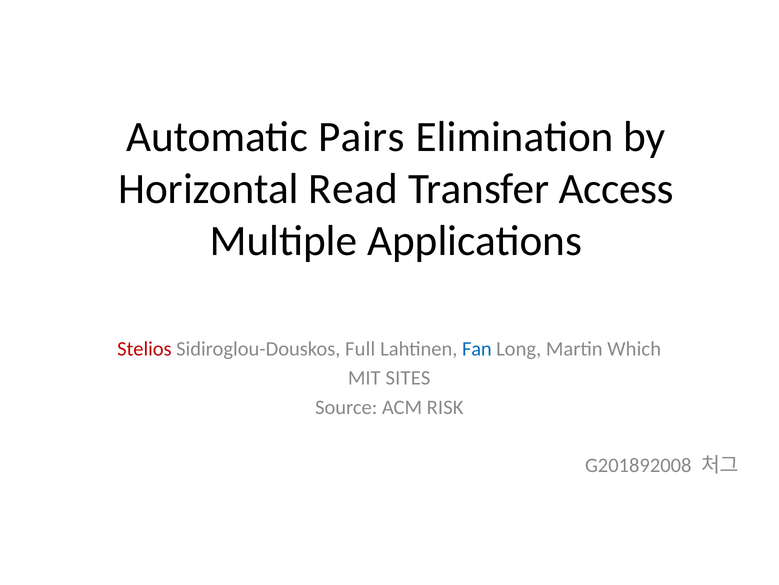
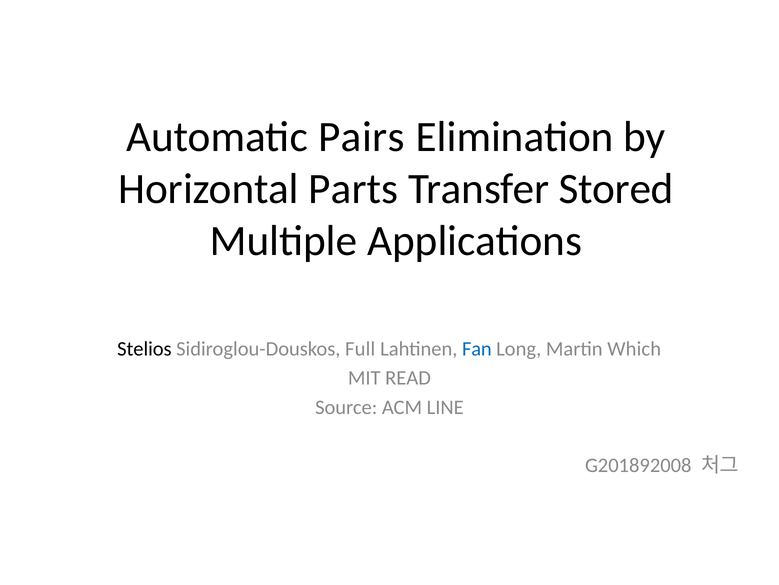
Read: Read -> Parts (353, 189)
Access: Access -> Stored (616, 189)
Stelios colour: red -> black (144, 349)
SITES: SITES -> READ (408, 378)
RISK: RISK -> LINE (445, 407)
